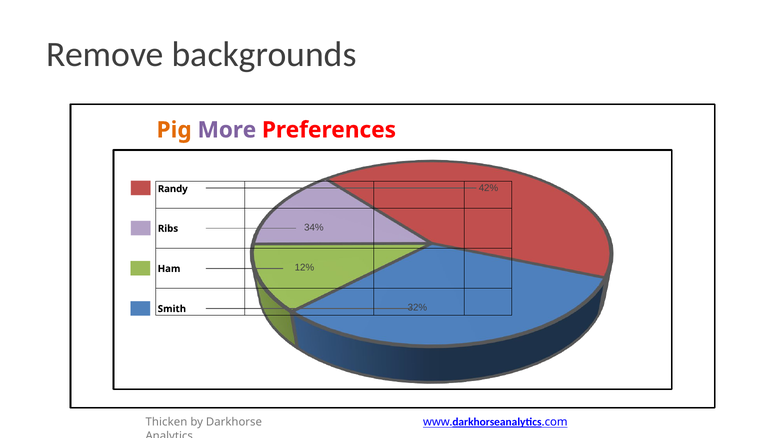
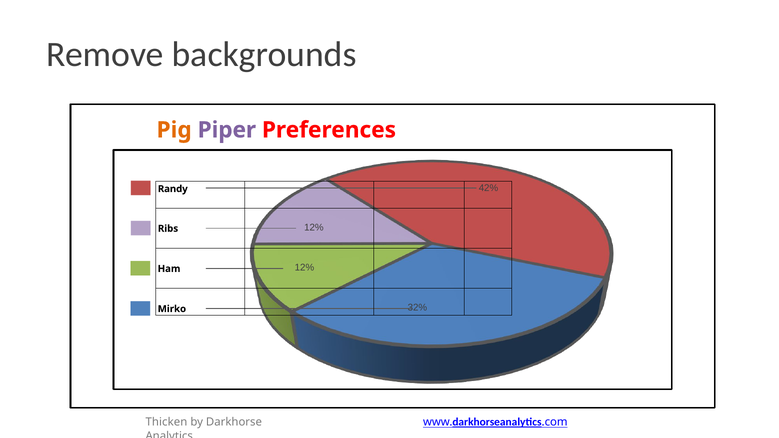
More: More -> Piper (227, 130)
Ribs 34%: 34% -> 12% (314, 228)
Smith: Smith -> Mirko (172, 309)
